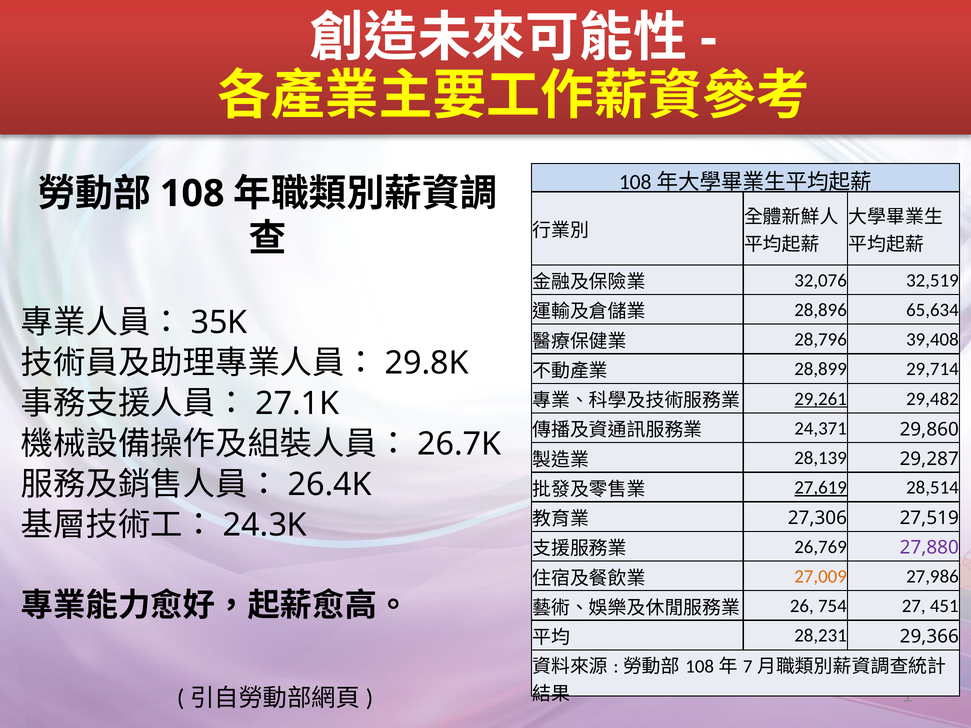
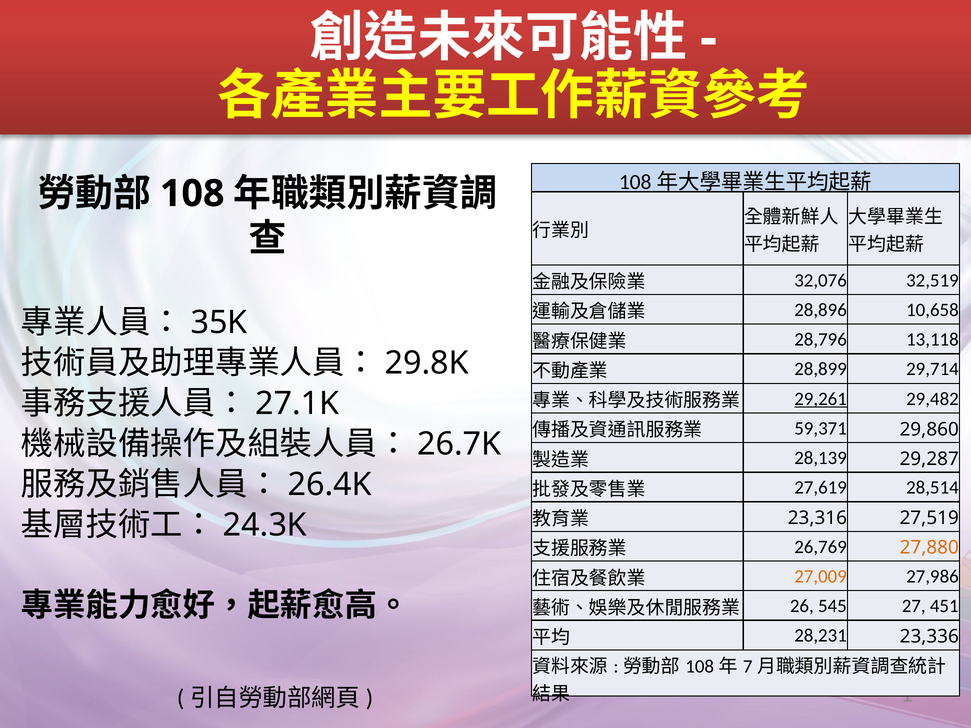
65,634: 65,634 -> 10,658 (932, 310)
39,408: 39,408 -> 13,118 (932, 340)
24,371: 24,371 -> 59,371 (821, 429)
27,619 underline: present -> none (821, 488)
27,306: 27,306 -> 23,316 (817, 518)
27,880 colour: purple -> orange (929, 548)
754: 754 -> 545 (832, 606)
29,366: 29,366 -> 23,336 (929, 637)
